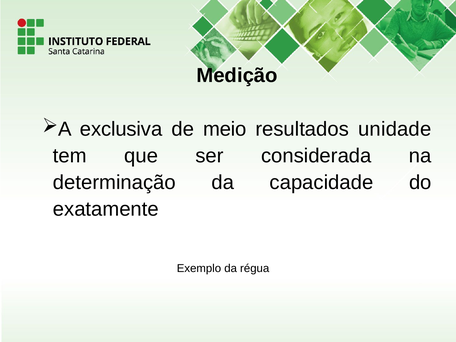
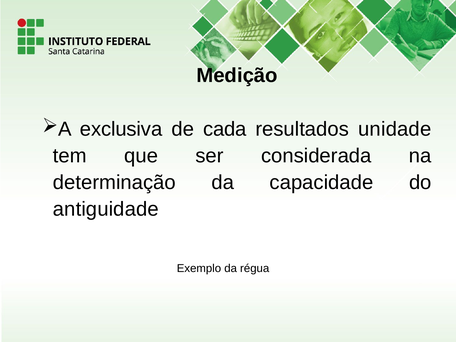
meio: meio -> cada (225, 129)
exatamente: exatamente -> antiguidade (106, 209)
